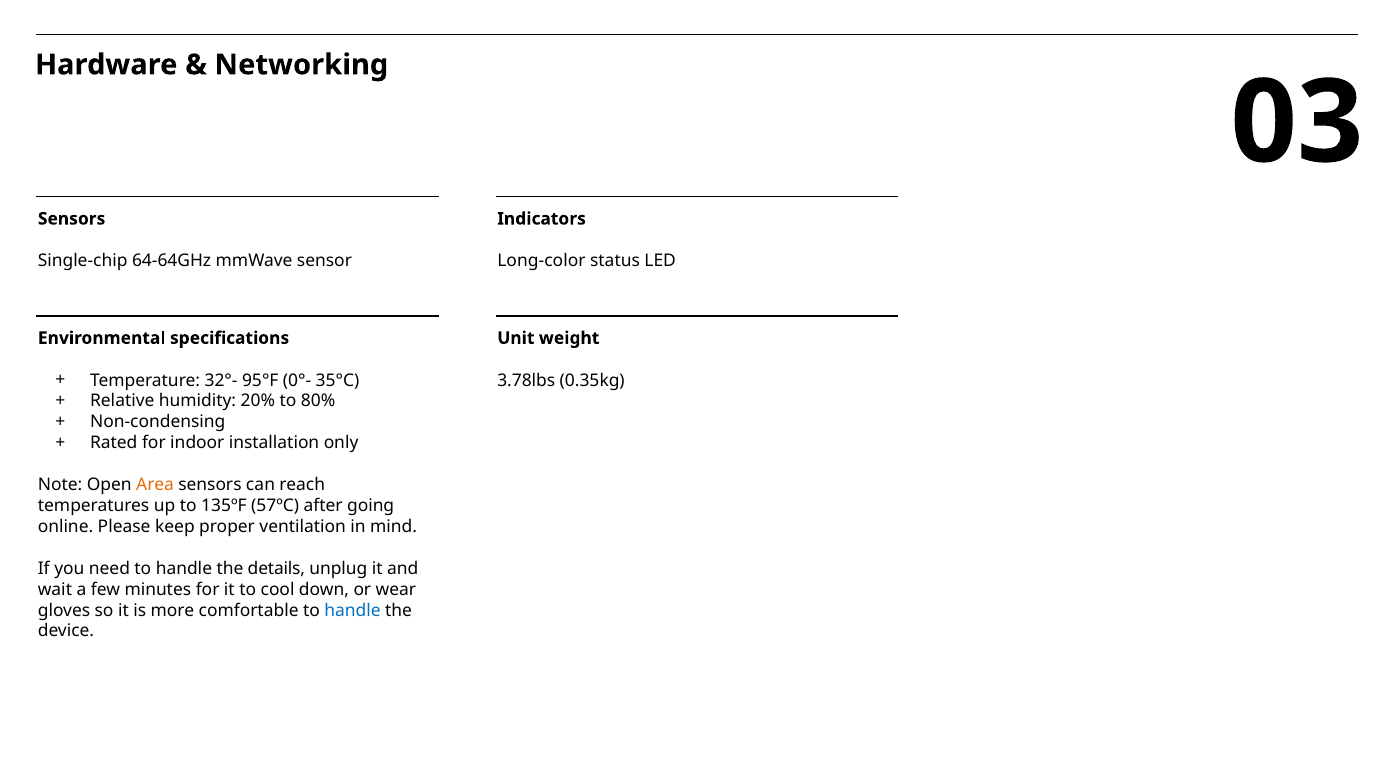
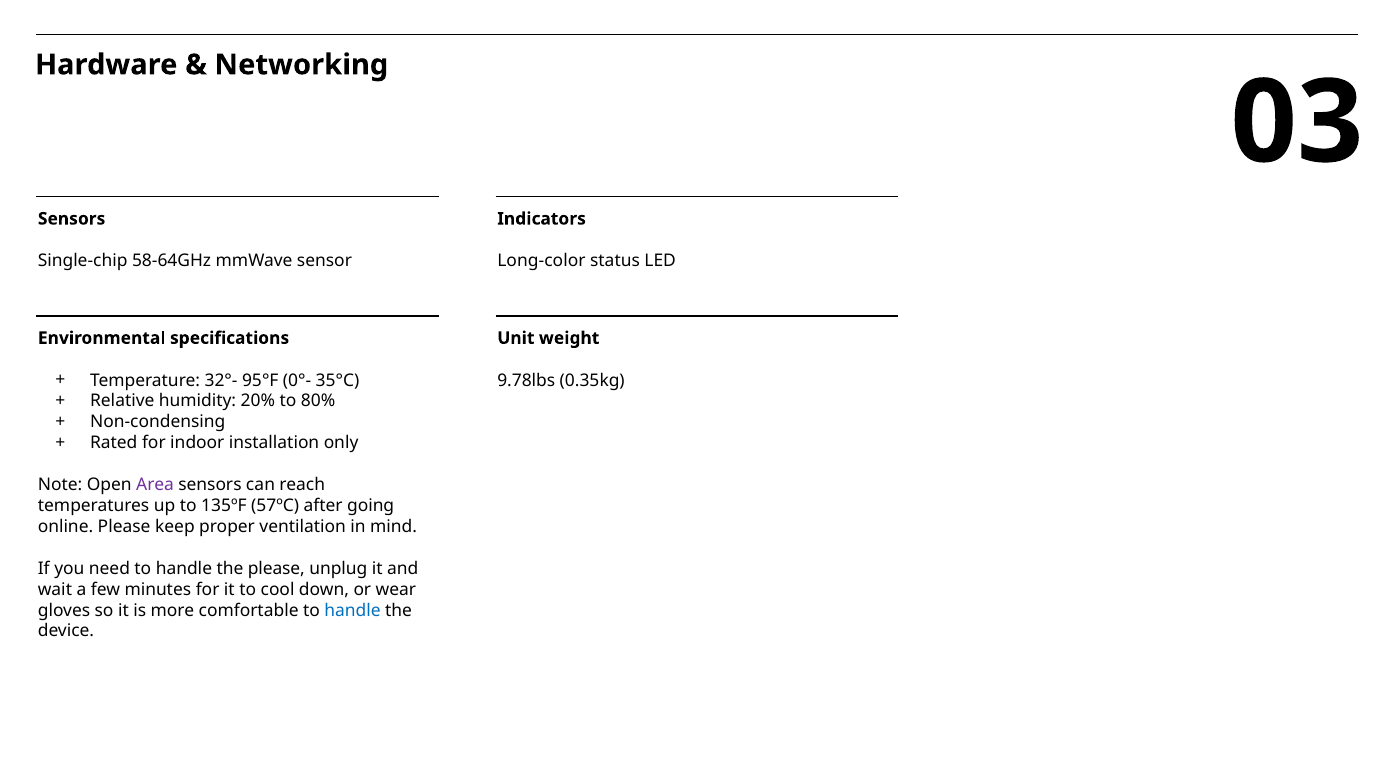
64-64GHz: 64-64GHz -> 58-64GHz (172, 261)
3.78lbs: 3.78lbs -> 9.78lbs (526, 380)
Area colour: orange -> purple (155, 485)
the details: details -> please (276, 569)
